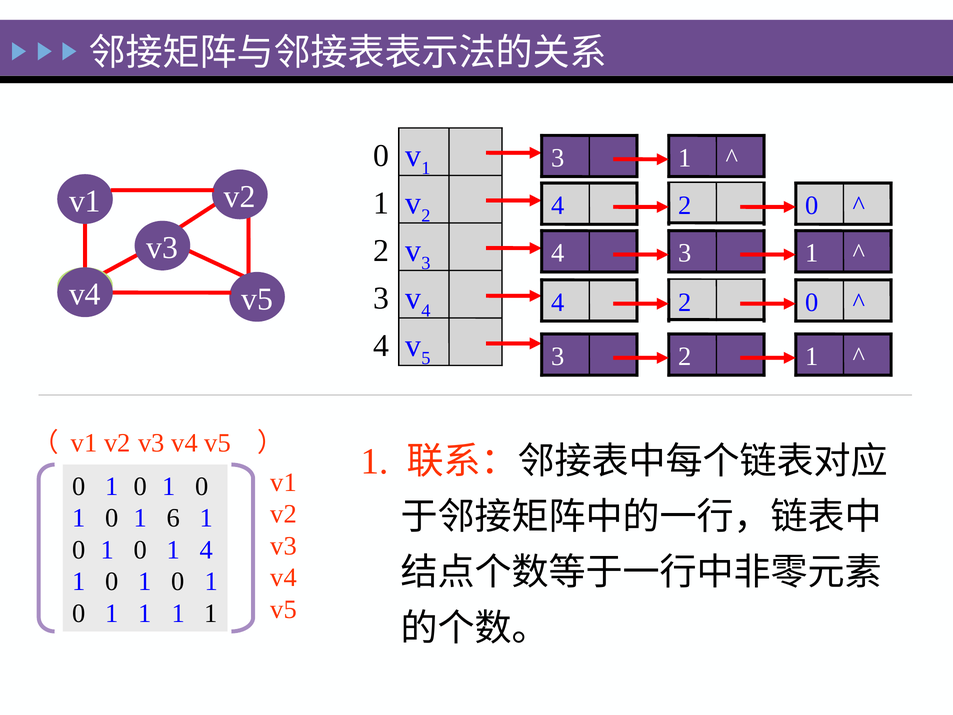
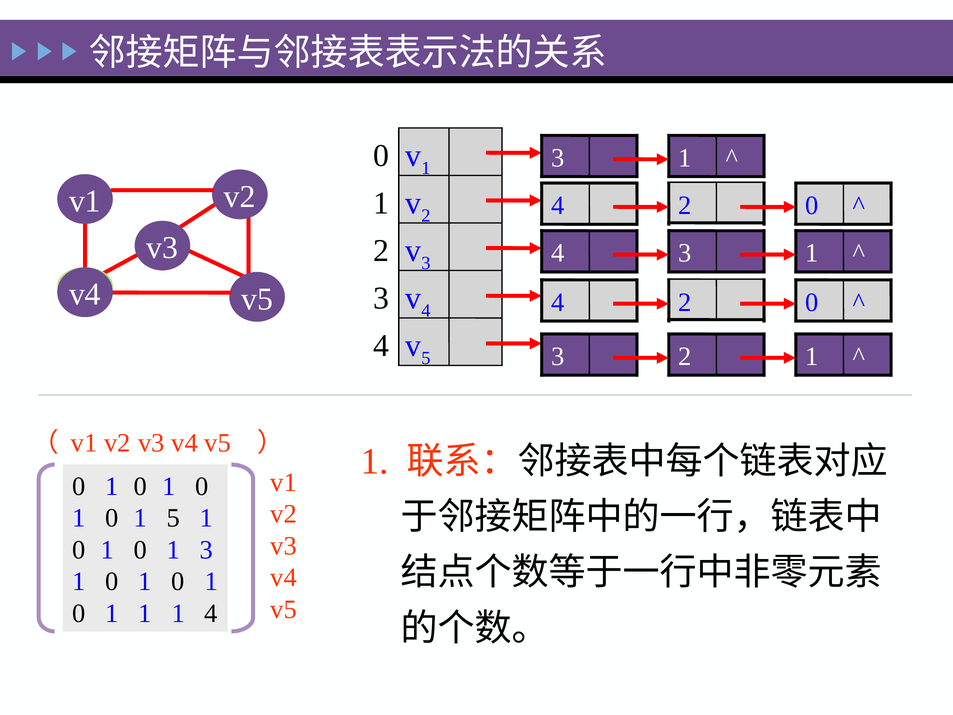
1 6: 6 -> 5 (173, 518)
0 1 4: 4 -> 3 (206, 550)
1 1 1 1: 1 -> 4 (211, 613)
